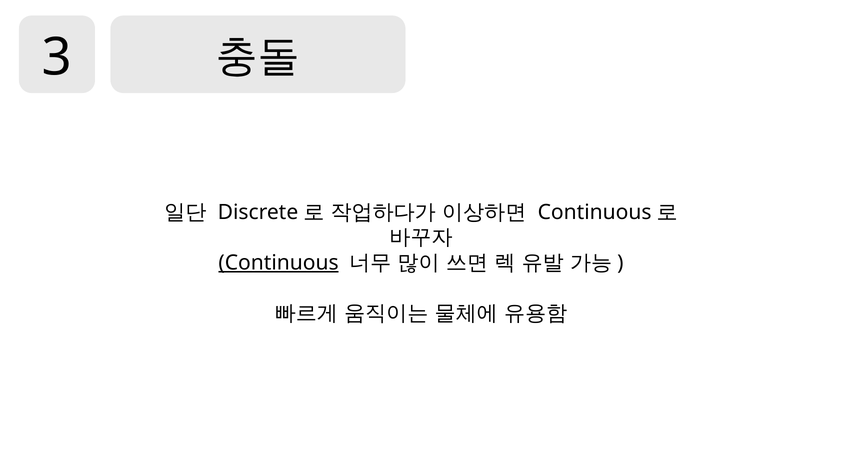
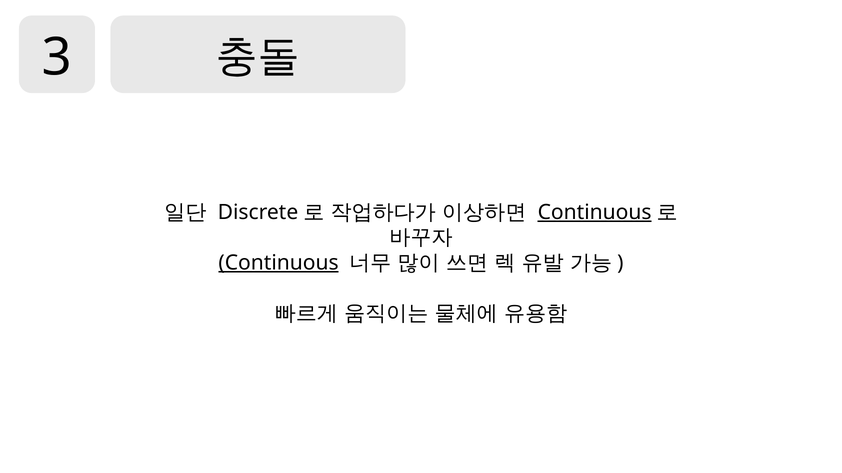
Continuous underline: none -> present (595, 213)
